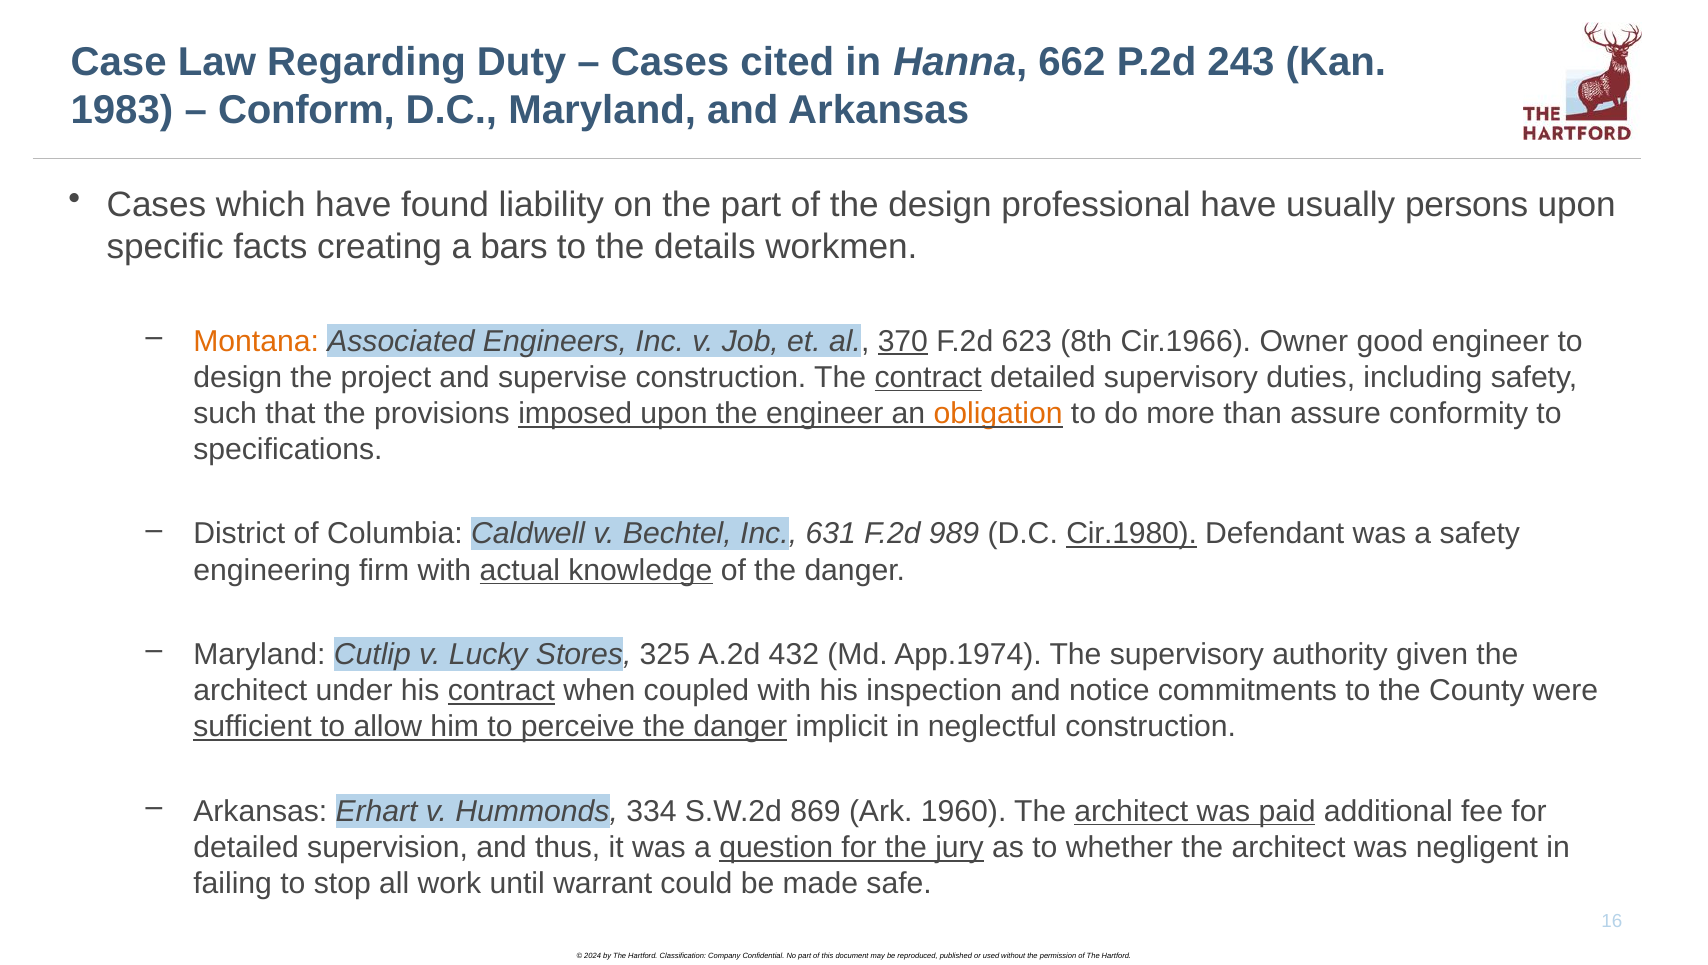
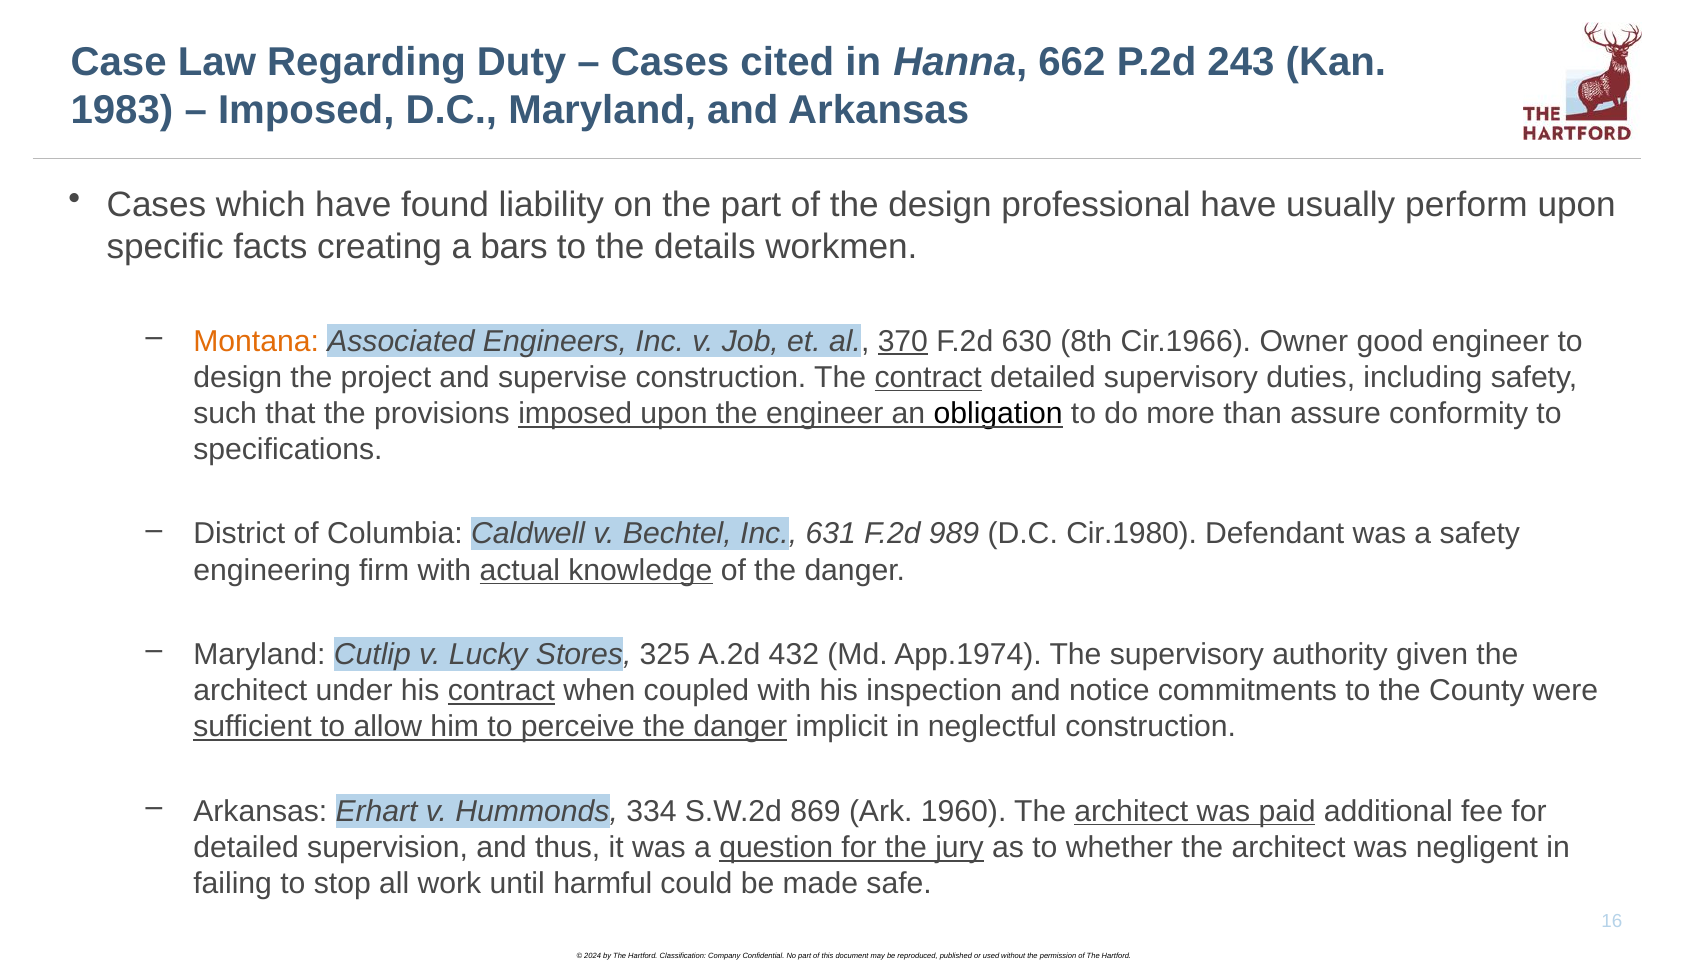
Conform: Conform -> Imposed (306, 110)
persons: persons -> perform (1466, 205)
623: 623 -> 630 (1027, 341)
obligation colour: orange -> black (998, 413)
Cir.1980 underline: present -> none (1132, 534)
warrant: warrant -> harmful (603, 883)
